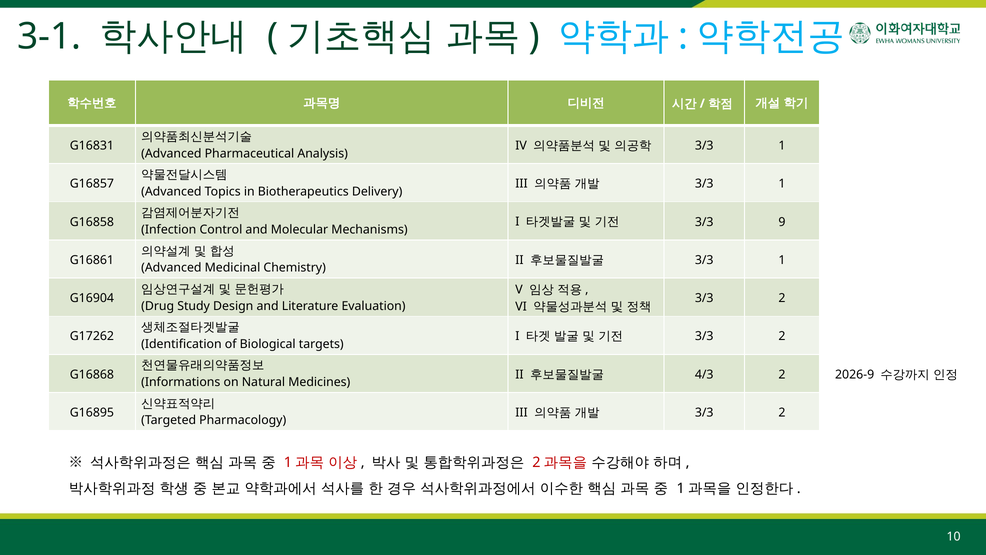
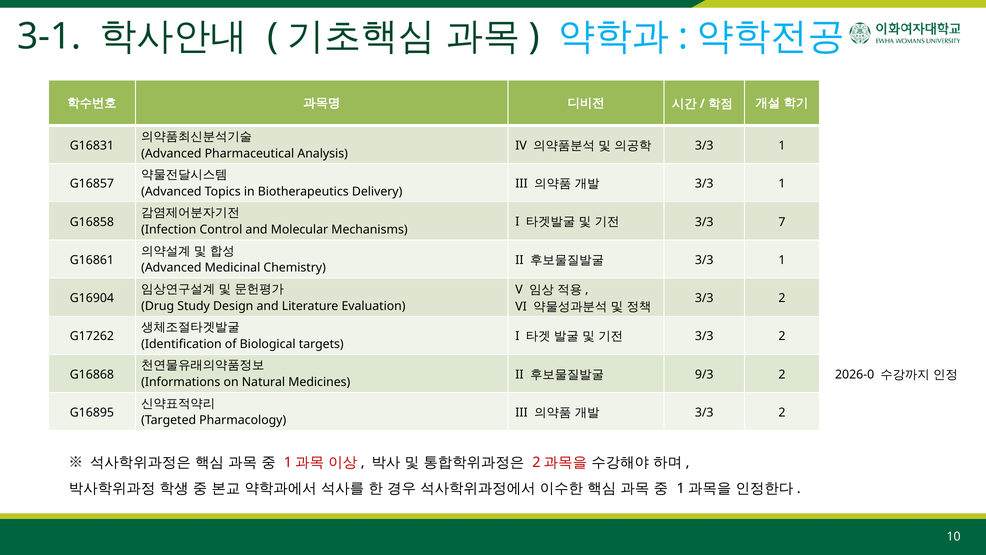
9: 9 -> 7 (782, 222)
4/3: 4/3 -> 9/3 (704, 374)
2026-9: 2026-9 -> 2026-0 (855, 374)
